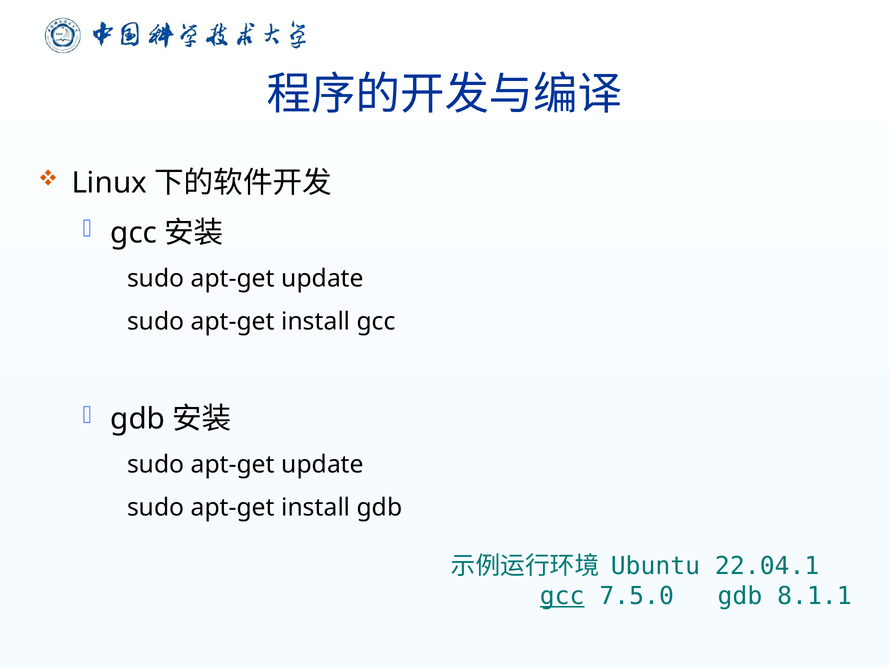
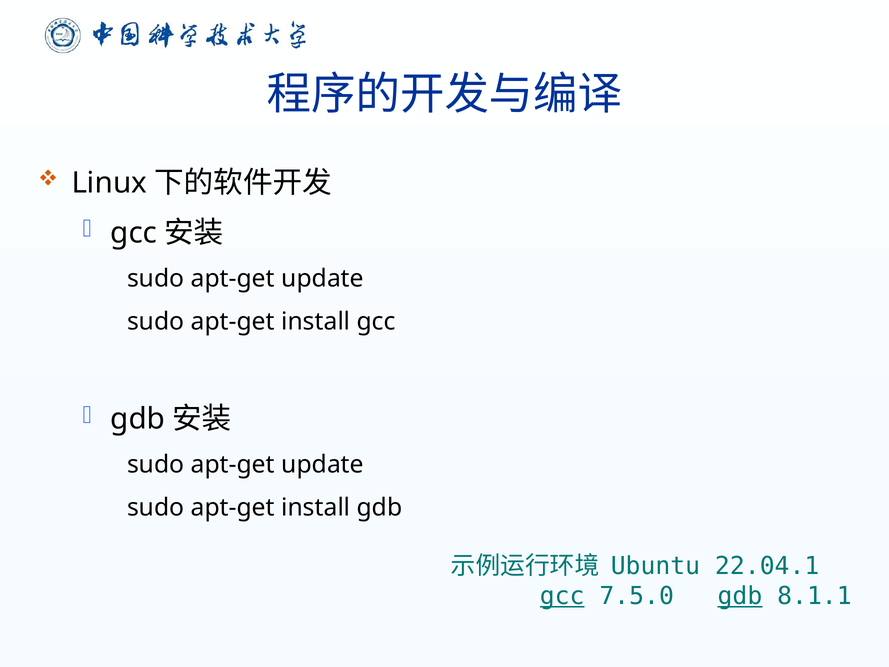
gdb underline: none -> present (740, 596)
